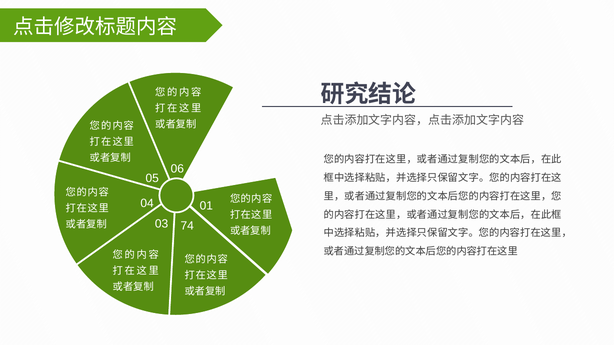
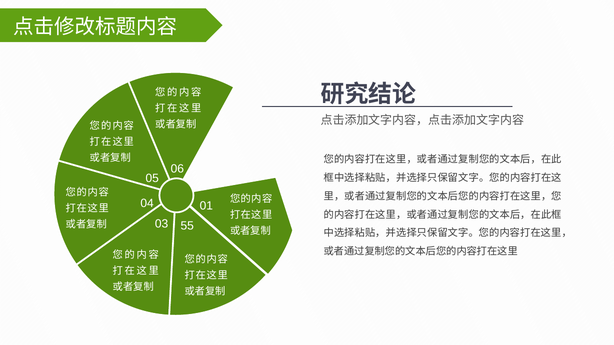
74: 74 -> 55 (187, 226)
